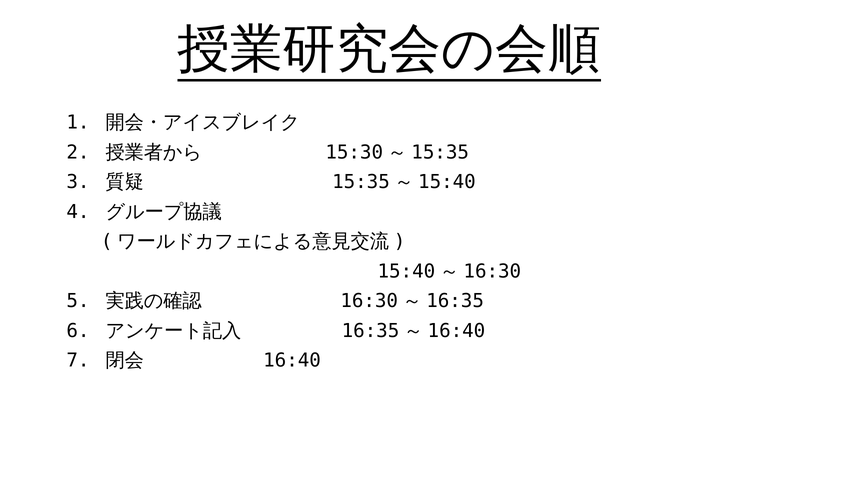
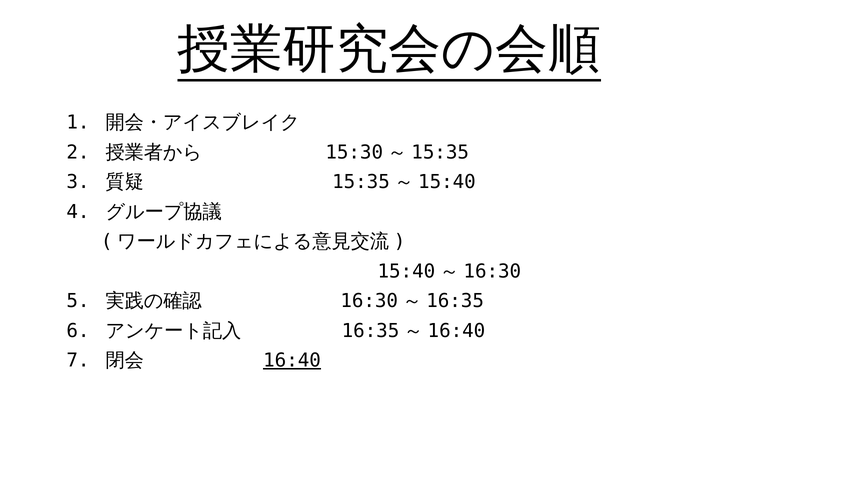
16:40 underline: none -> present (292, 361)
